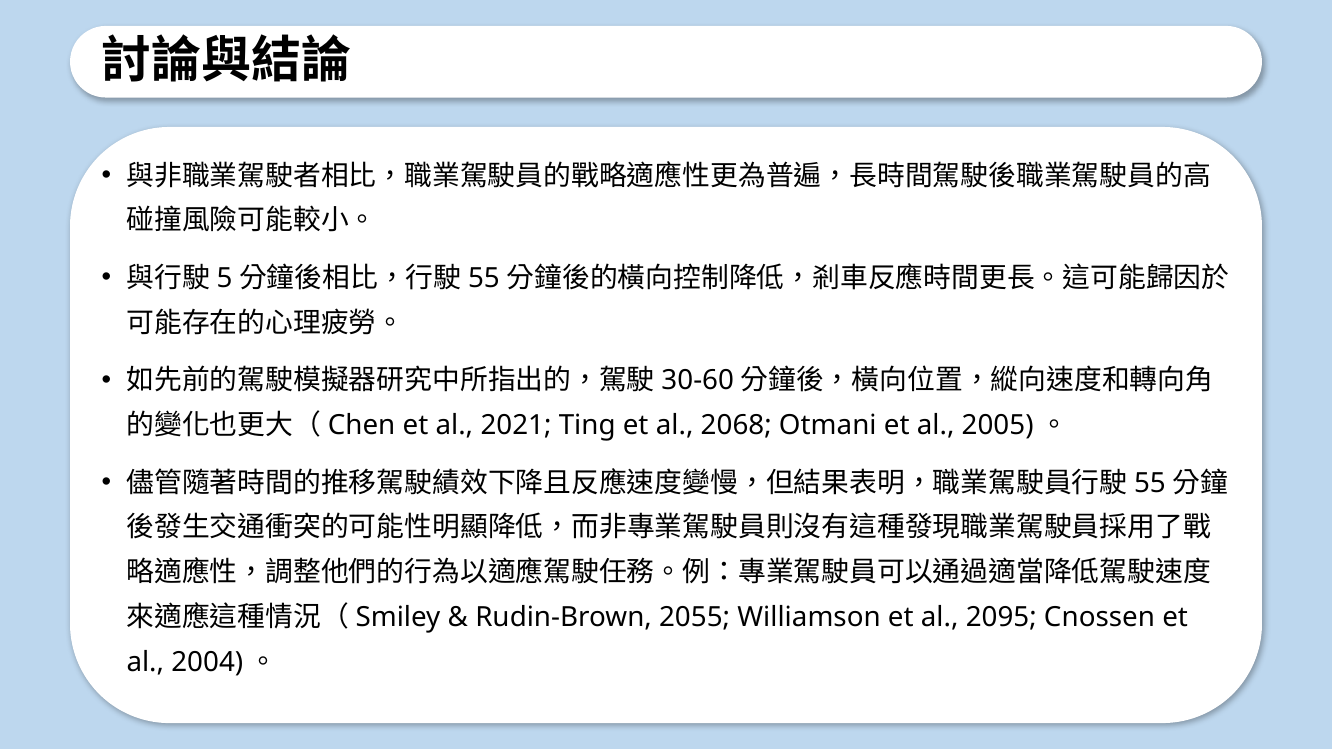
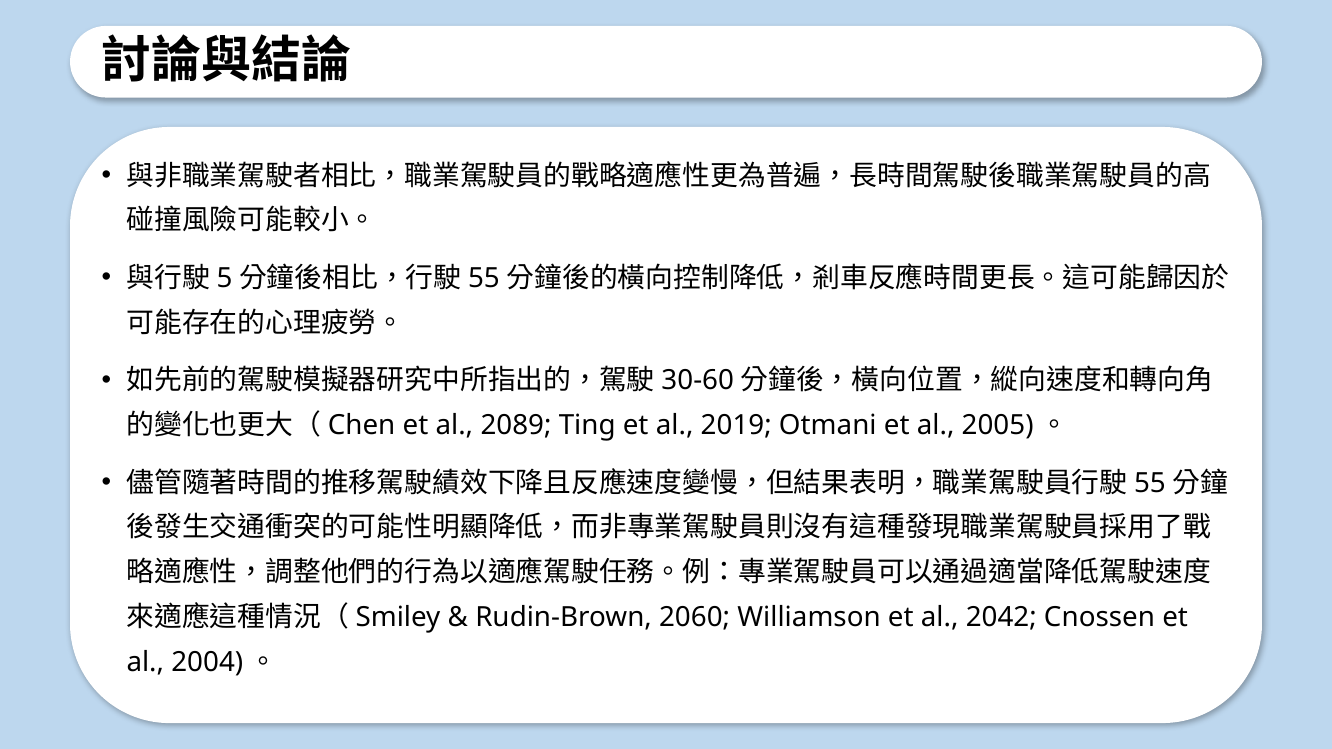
2021: 2021 -> 2089 (516, 426)
2068: 2068 -> 2019 (736, 426)
2055: 2055 -> 2060 (695, 618)
2095: 2095 -> 2042 (1001, 618)
